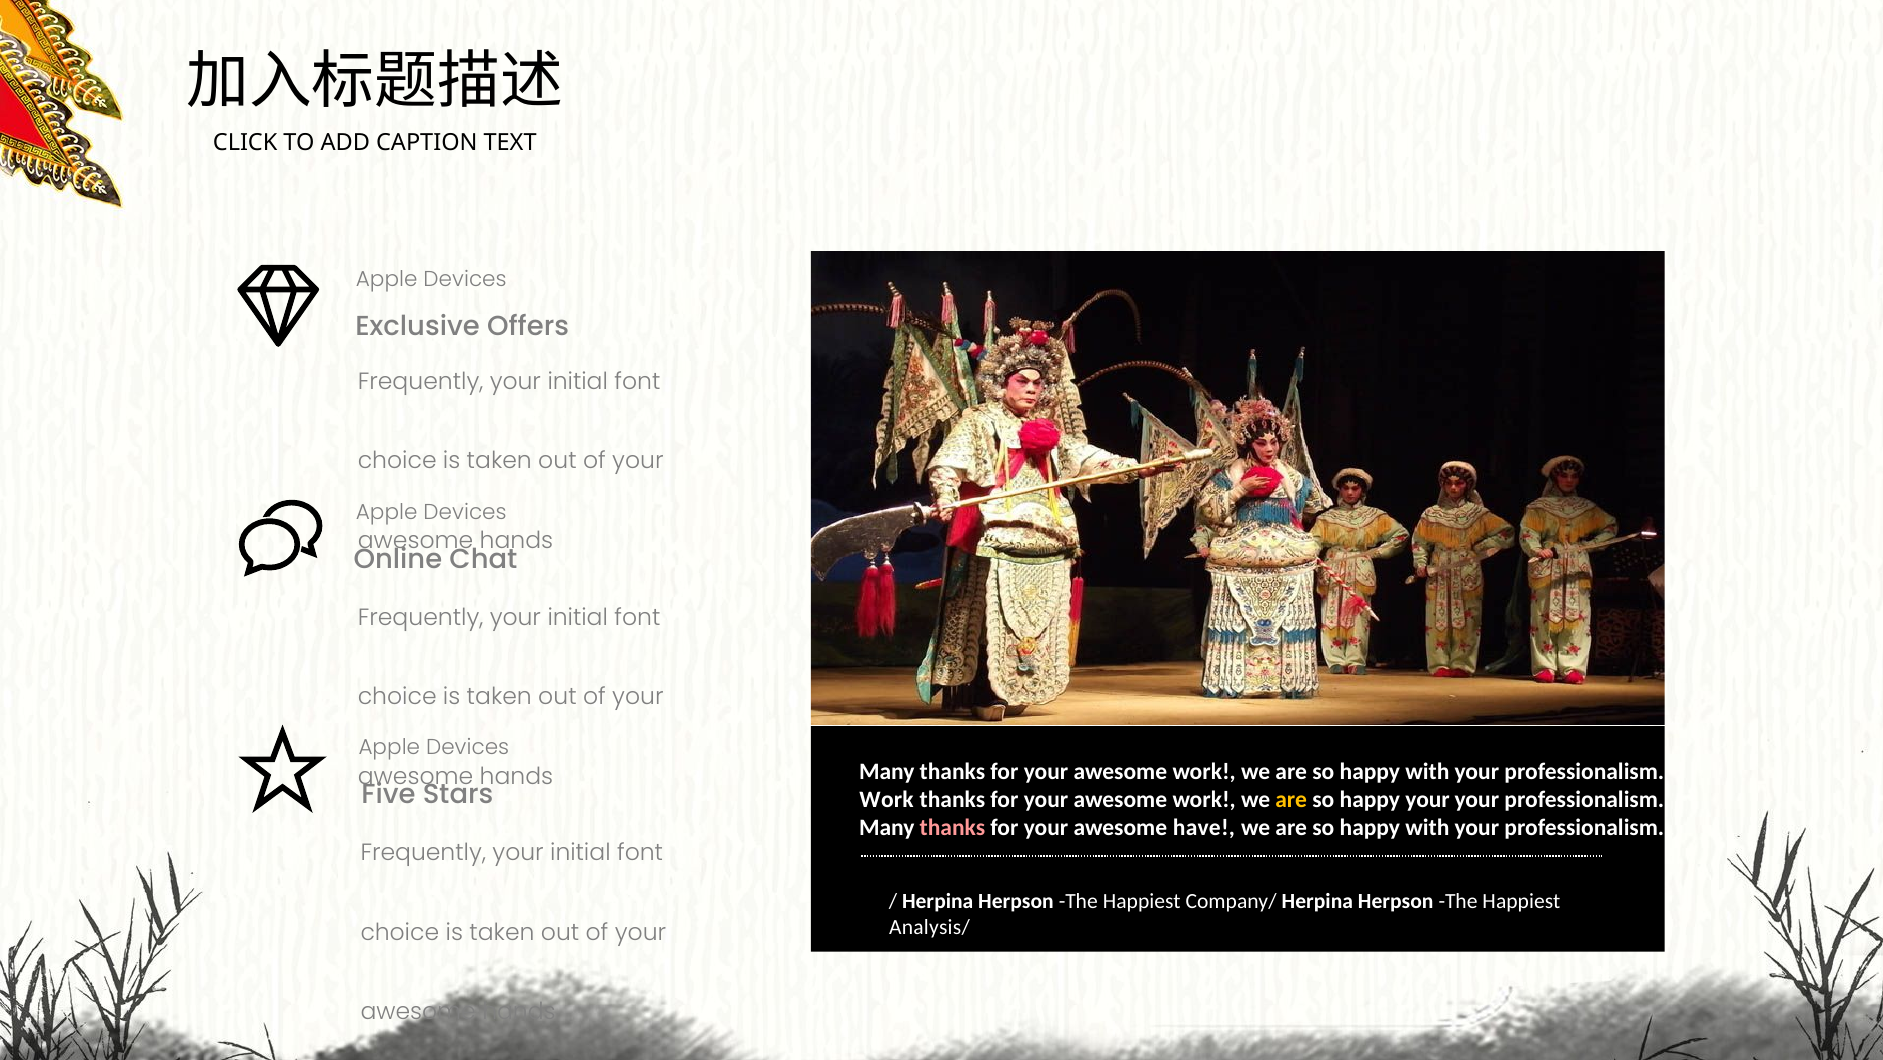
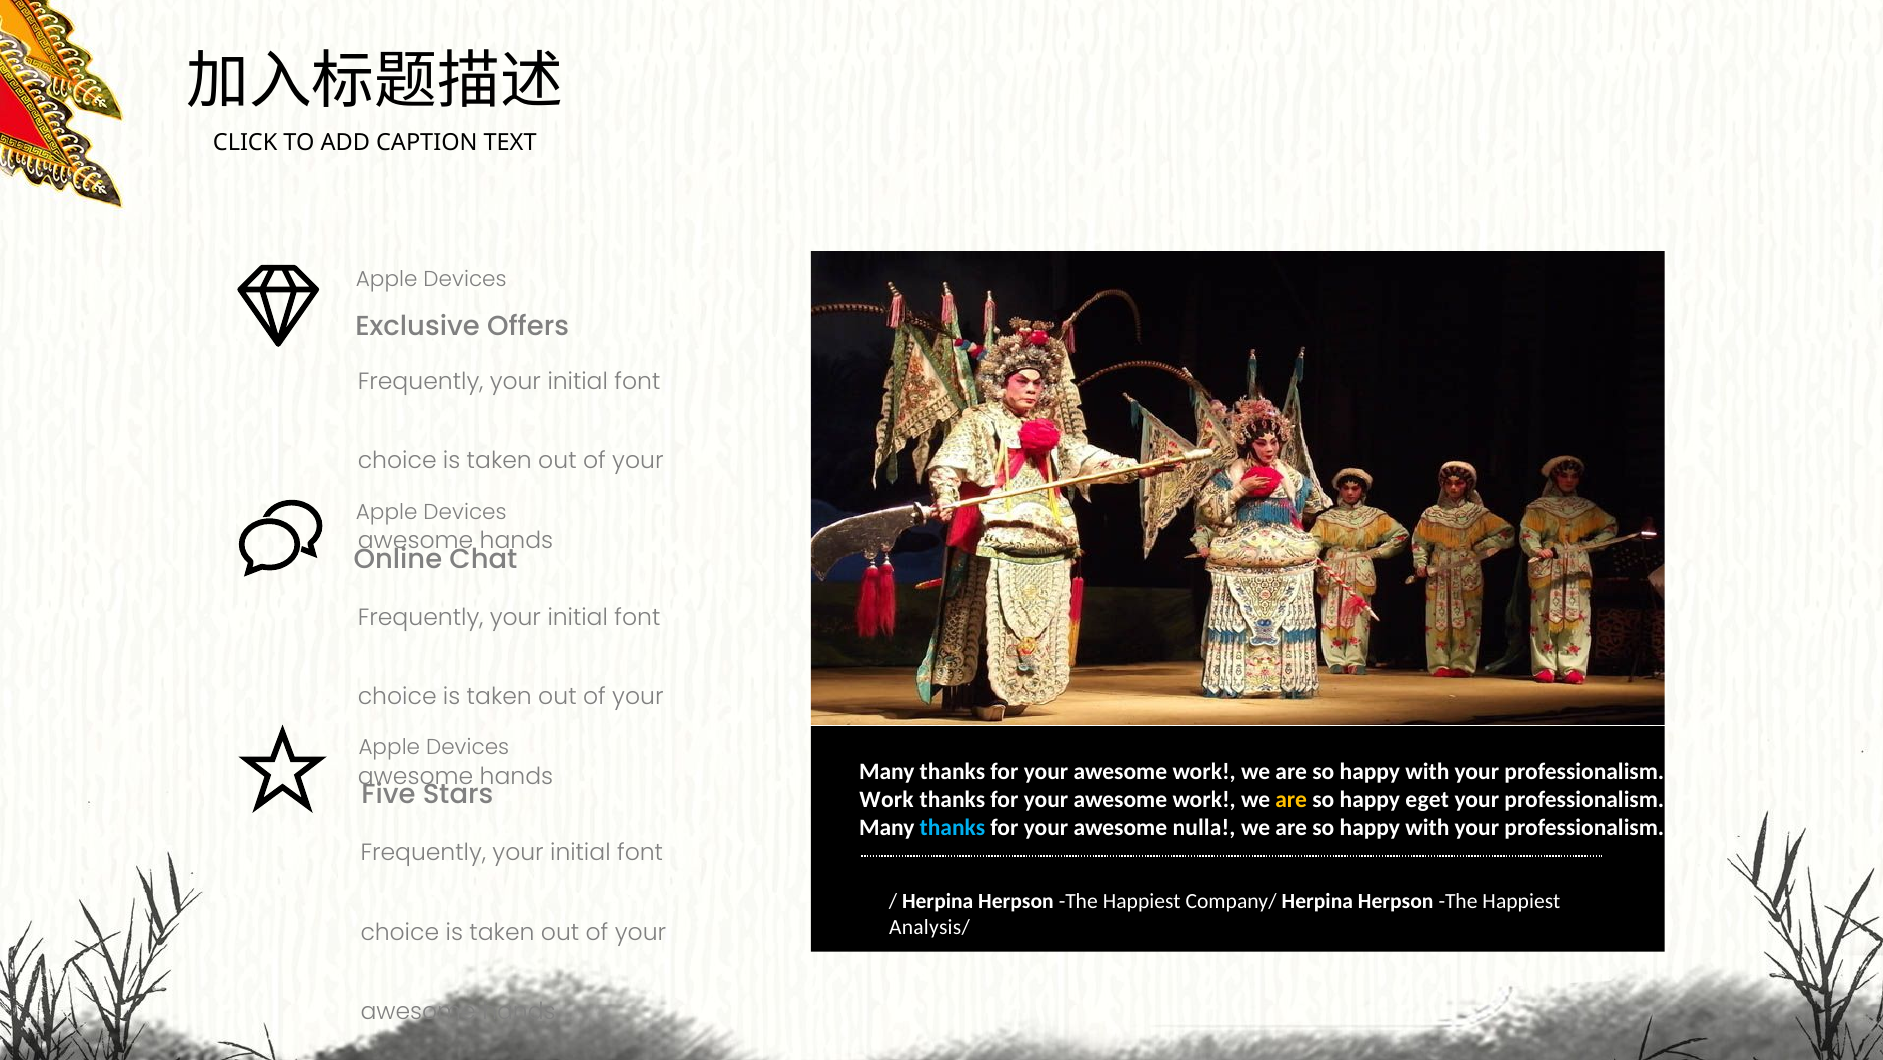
happy your: your -> eget (1427, 799)
thanks colour: pink -> light blue (952, 828)
have: have -> nulla (1204, 828)
